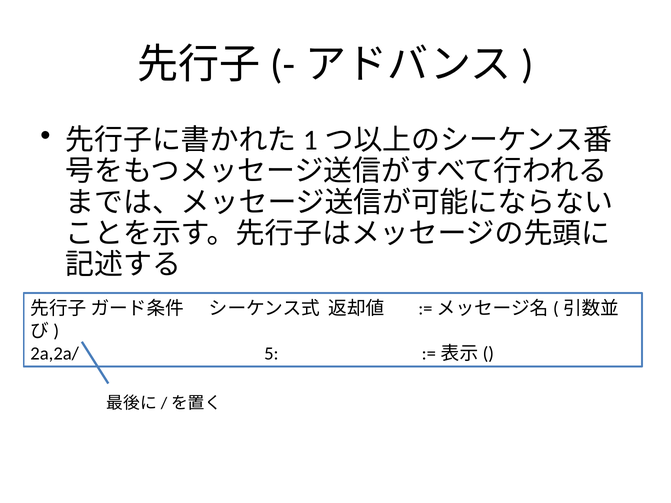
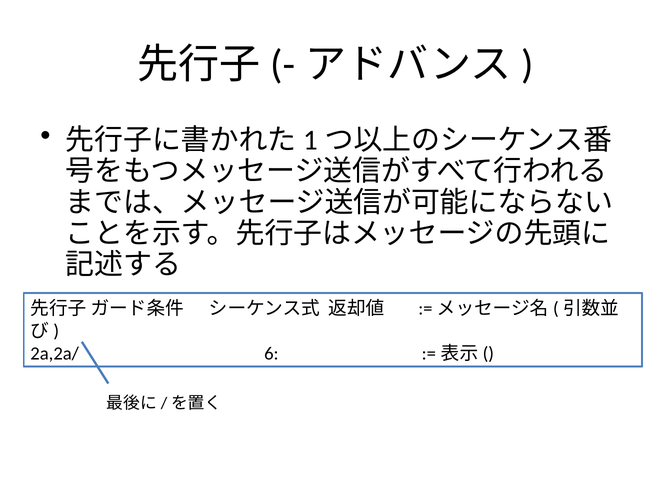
5: 5 -> 6 (271, 354)
